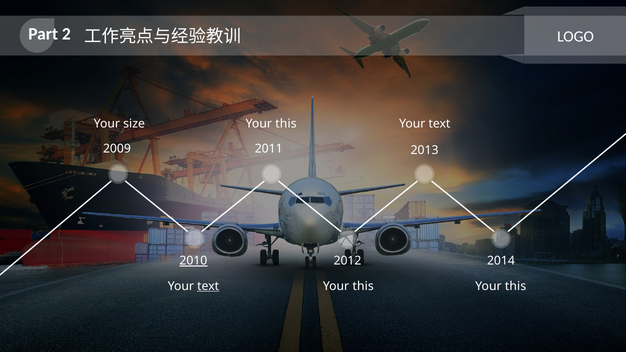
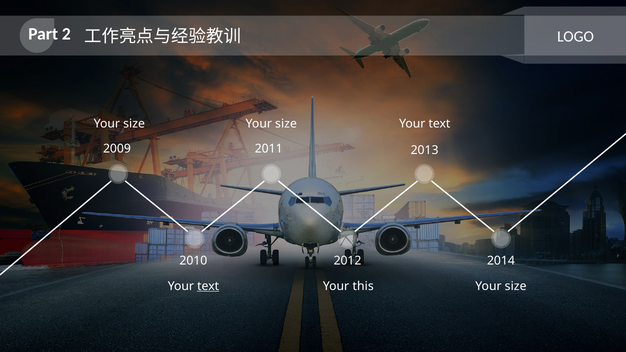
this: this -> size (286, 124)
2010 underline: present -> none (193, 261)
this: this -> size (516, 286)
